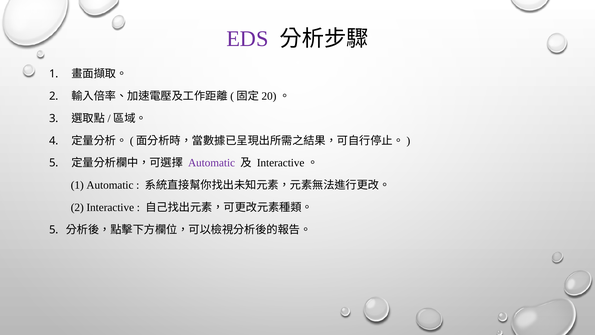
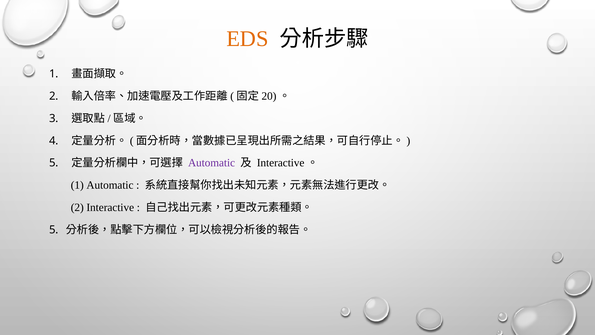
EDS colour: purple -> orange (247, 39)
